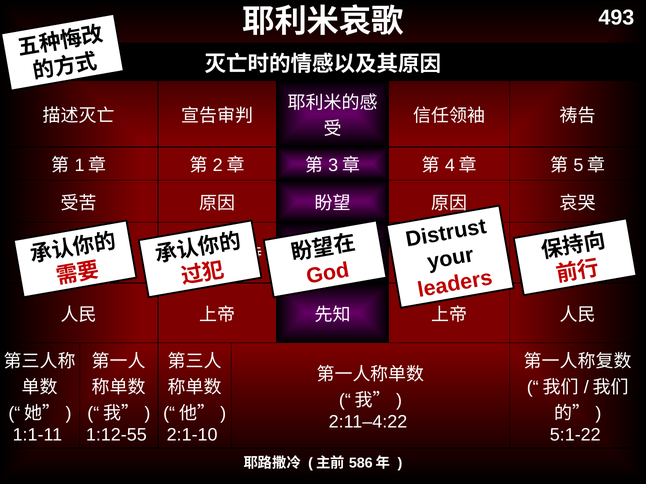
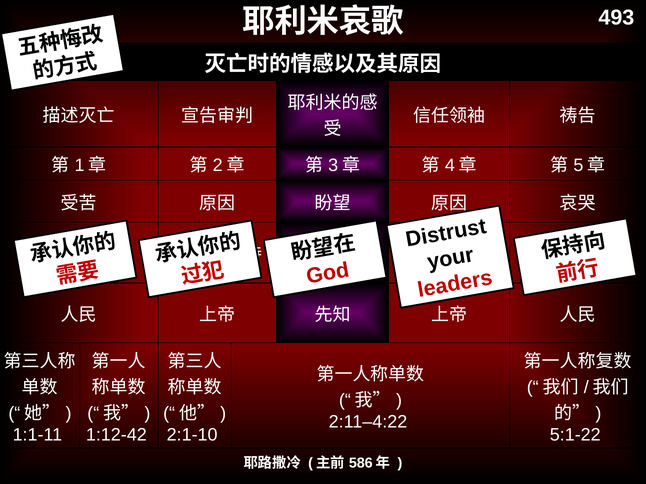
1:12-55: 1:12-55 -> 1:12-42 (116, 435)
